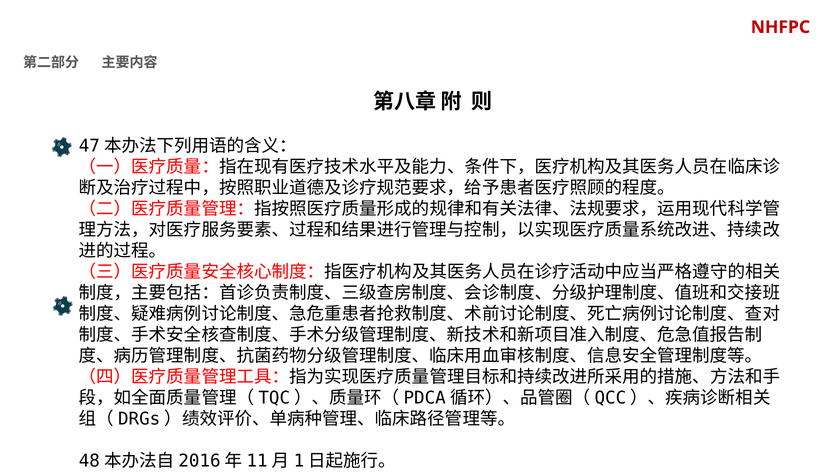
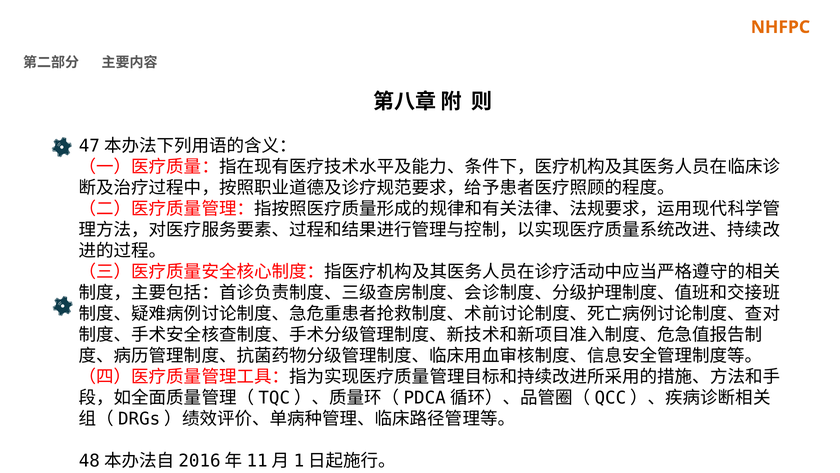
NHFPC colour: red -> orange (780, 27)
